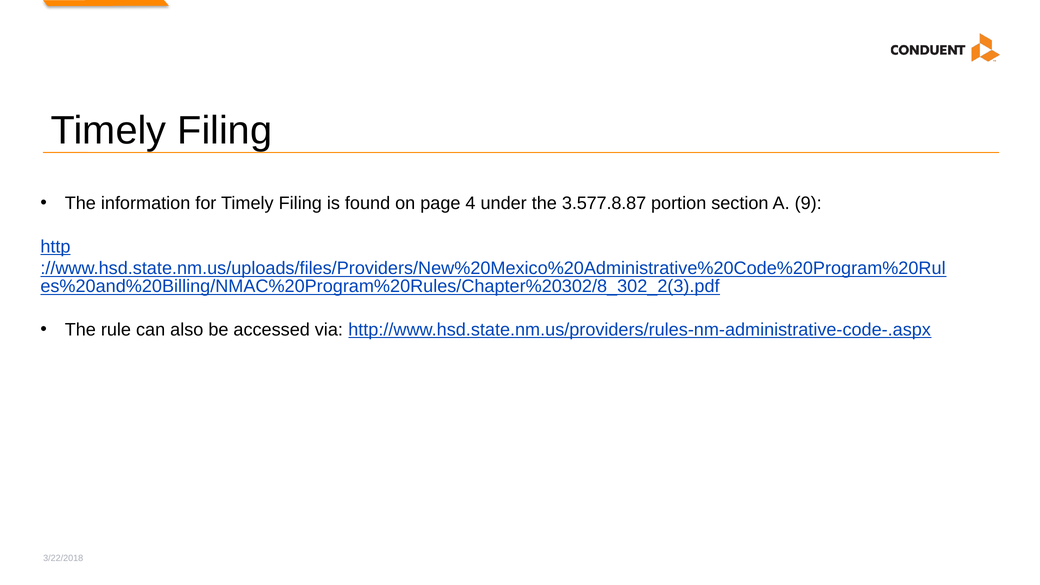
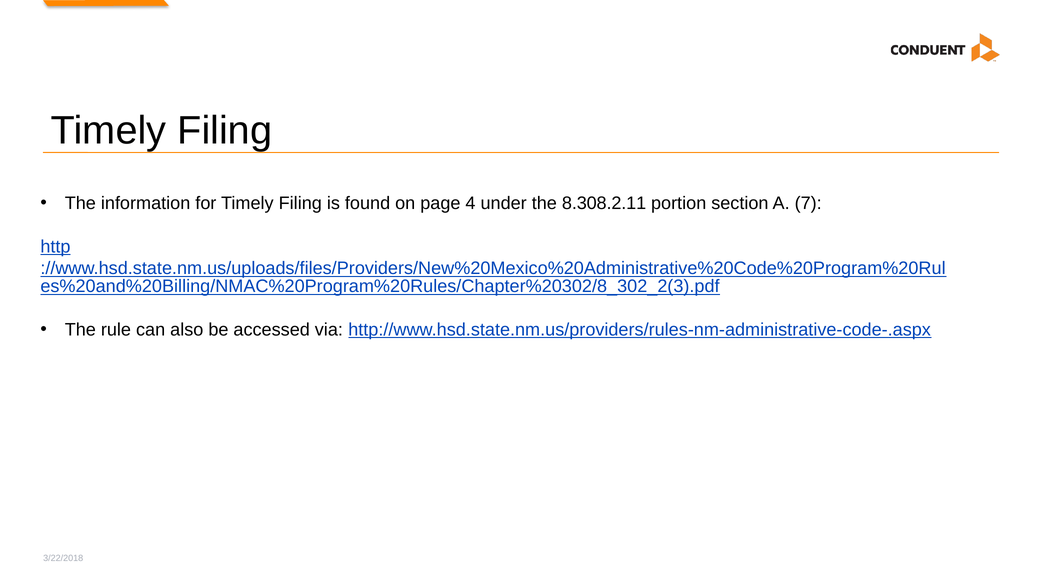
3.577.8.87: 3.577.8.87 -> 8.308.2.11 (604, 203)
9: 9 -> 7 (808, 203)
